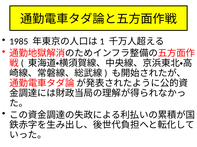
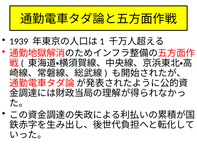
1985: 1985 -> 1939 (19, 42)
